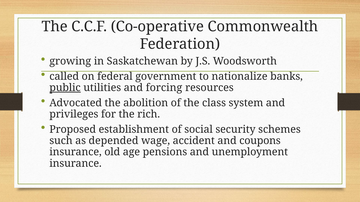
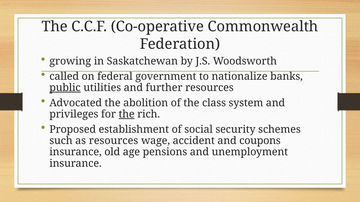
forcing: forcing -> further (164, 88)
the underline: none -> present (127, 114)
as depended: depended -> resources (113, 141)
